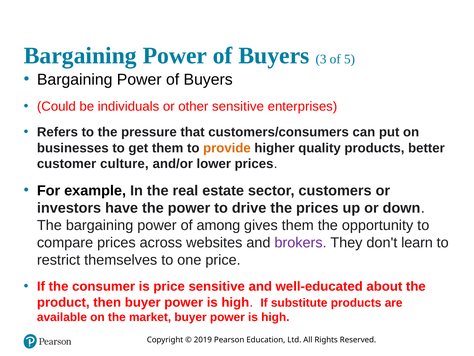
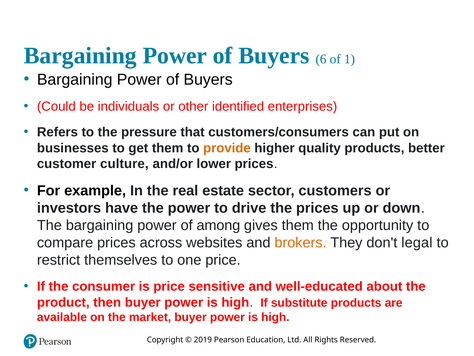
3: 3 -> 6 (321, 59)
5: 5 -> 1 (350, 59)
other sensitive: sensitive -> identified (238, 106)
brokers colour: purple -> orange (301, 242)
learn: learn -> legal (417, 242)
